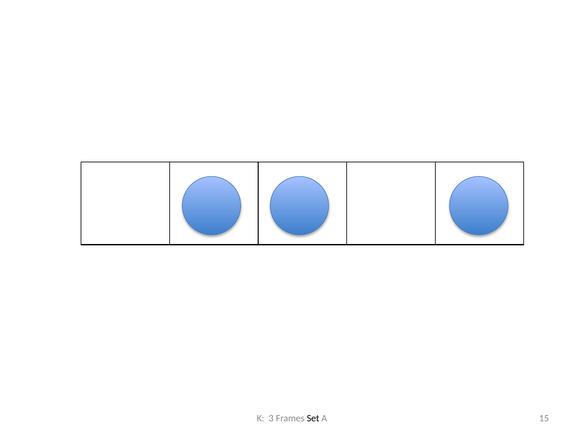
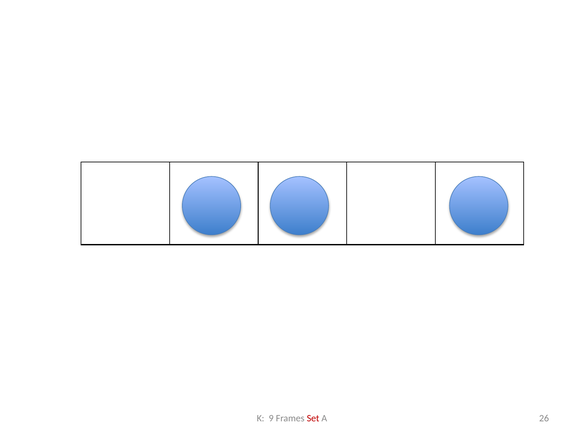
3: 3 -> 9 (271, 418)
Set colour: black -> red (313, 418)
15: 15 -> 26 (544, 418)
